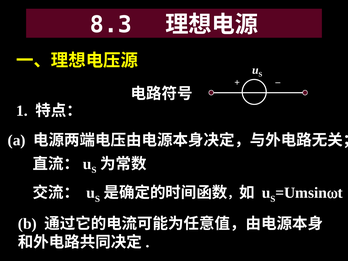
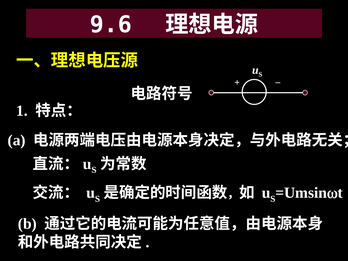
8.3: 8.3 -> 9.6 (111, 25)
